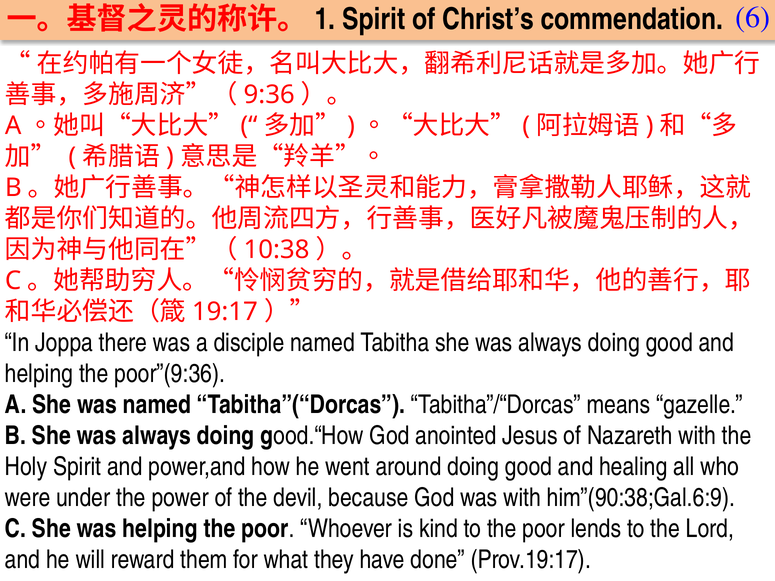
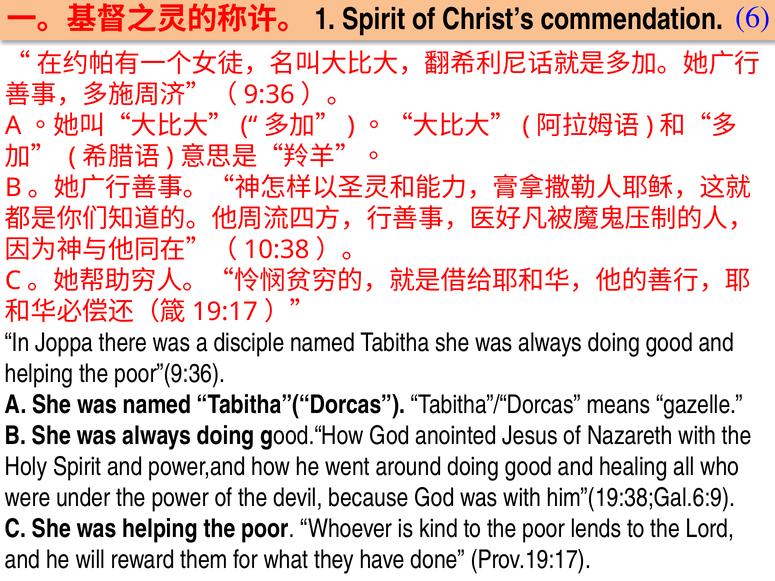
him”(90:38;Gal.6:9: him”(90:38;Gal.6:9 -> him”(19:38;Gal.6:9 (641, 498)
